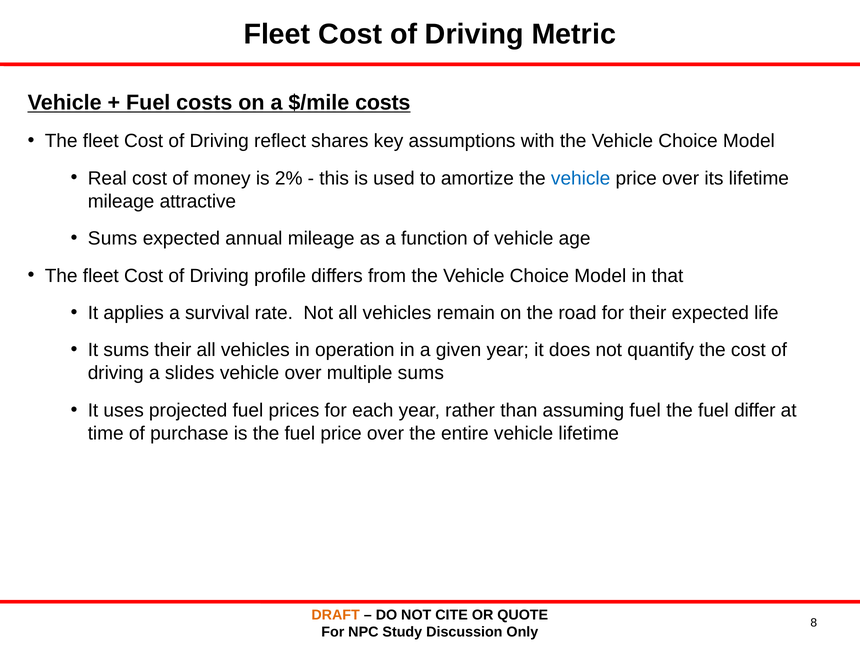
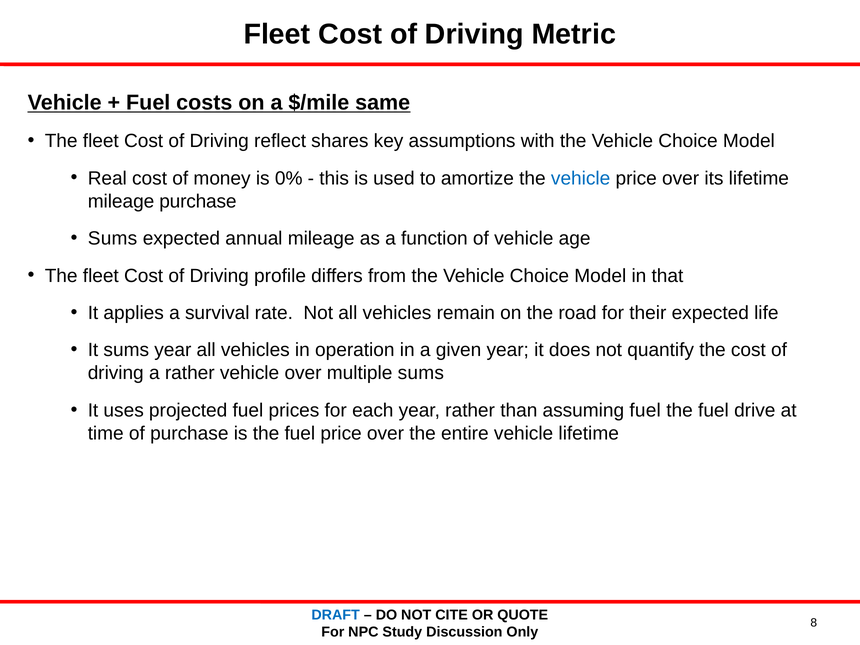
$/mile costs: costs -> same (383, 103)
2%: 2% -> 0% (289, 178)
mileage attractive: attractive -> purchase (198, 201)
sums their: their -> year (173, 350)
a slides: slides -> rather (190, 373)
differ: differ -> drive (755, 410)
DRAFT colour: orange -> blue (336, 615)
